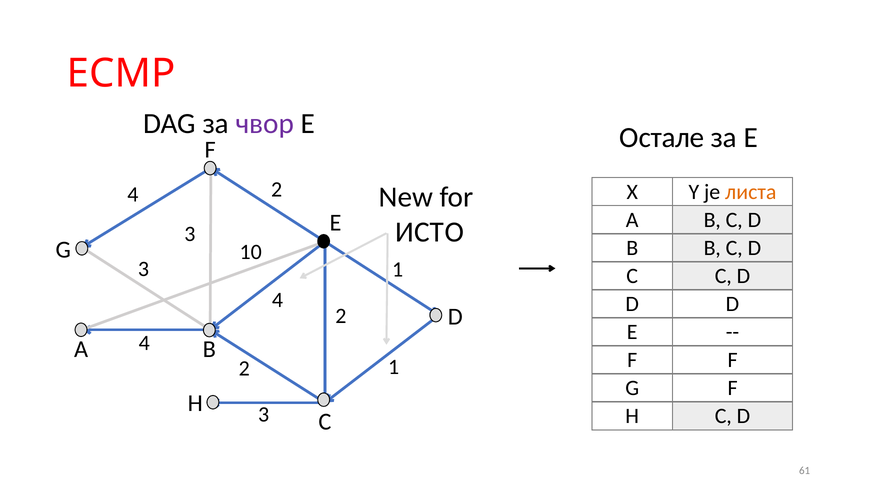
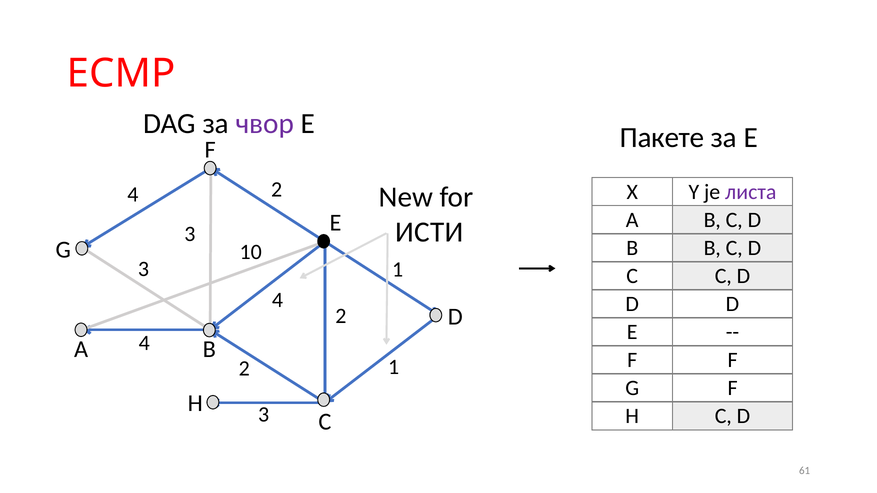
Остале: Остале -> Пакете (662, 138)
листа colour: orange -> purple (751, 192)
ИСТО: ИСТО -> ИСТИ (429, 232)
